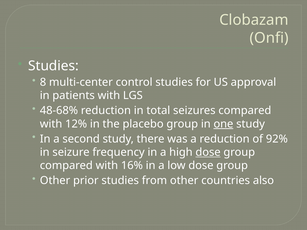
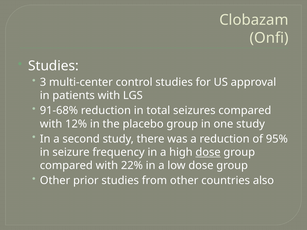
8: 8 -> 3 (43, 82)
48-68%: 48-68% -> 91-68% (59, 111)
one underline: present -> none (223, 124)
92%: 92% -> 95% (277, 139)
16%: 16% -> 22% (132, 166)
